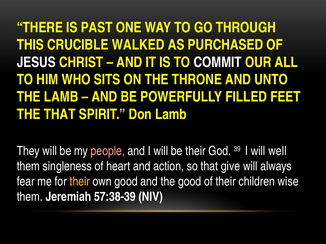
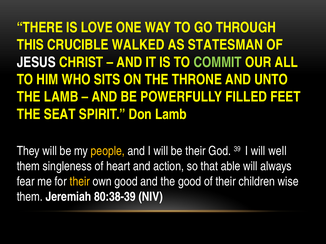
PAST: PAST -> LOVE (97, 28)
PURCHASED: PURCHASED -> STATESMAN (225, 45)
COMMIT colour: white -> light green (218, 62)
THE THAT: THAT -> SEAT (60, 115)
people colour: pink -> yellow (108, 151)
give: give -> able (231, 167)
57:38-39: 57:38-39 -> 80:38-39 (115, 197)
